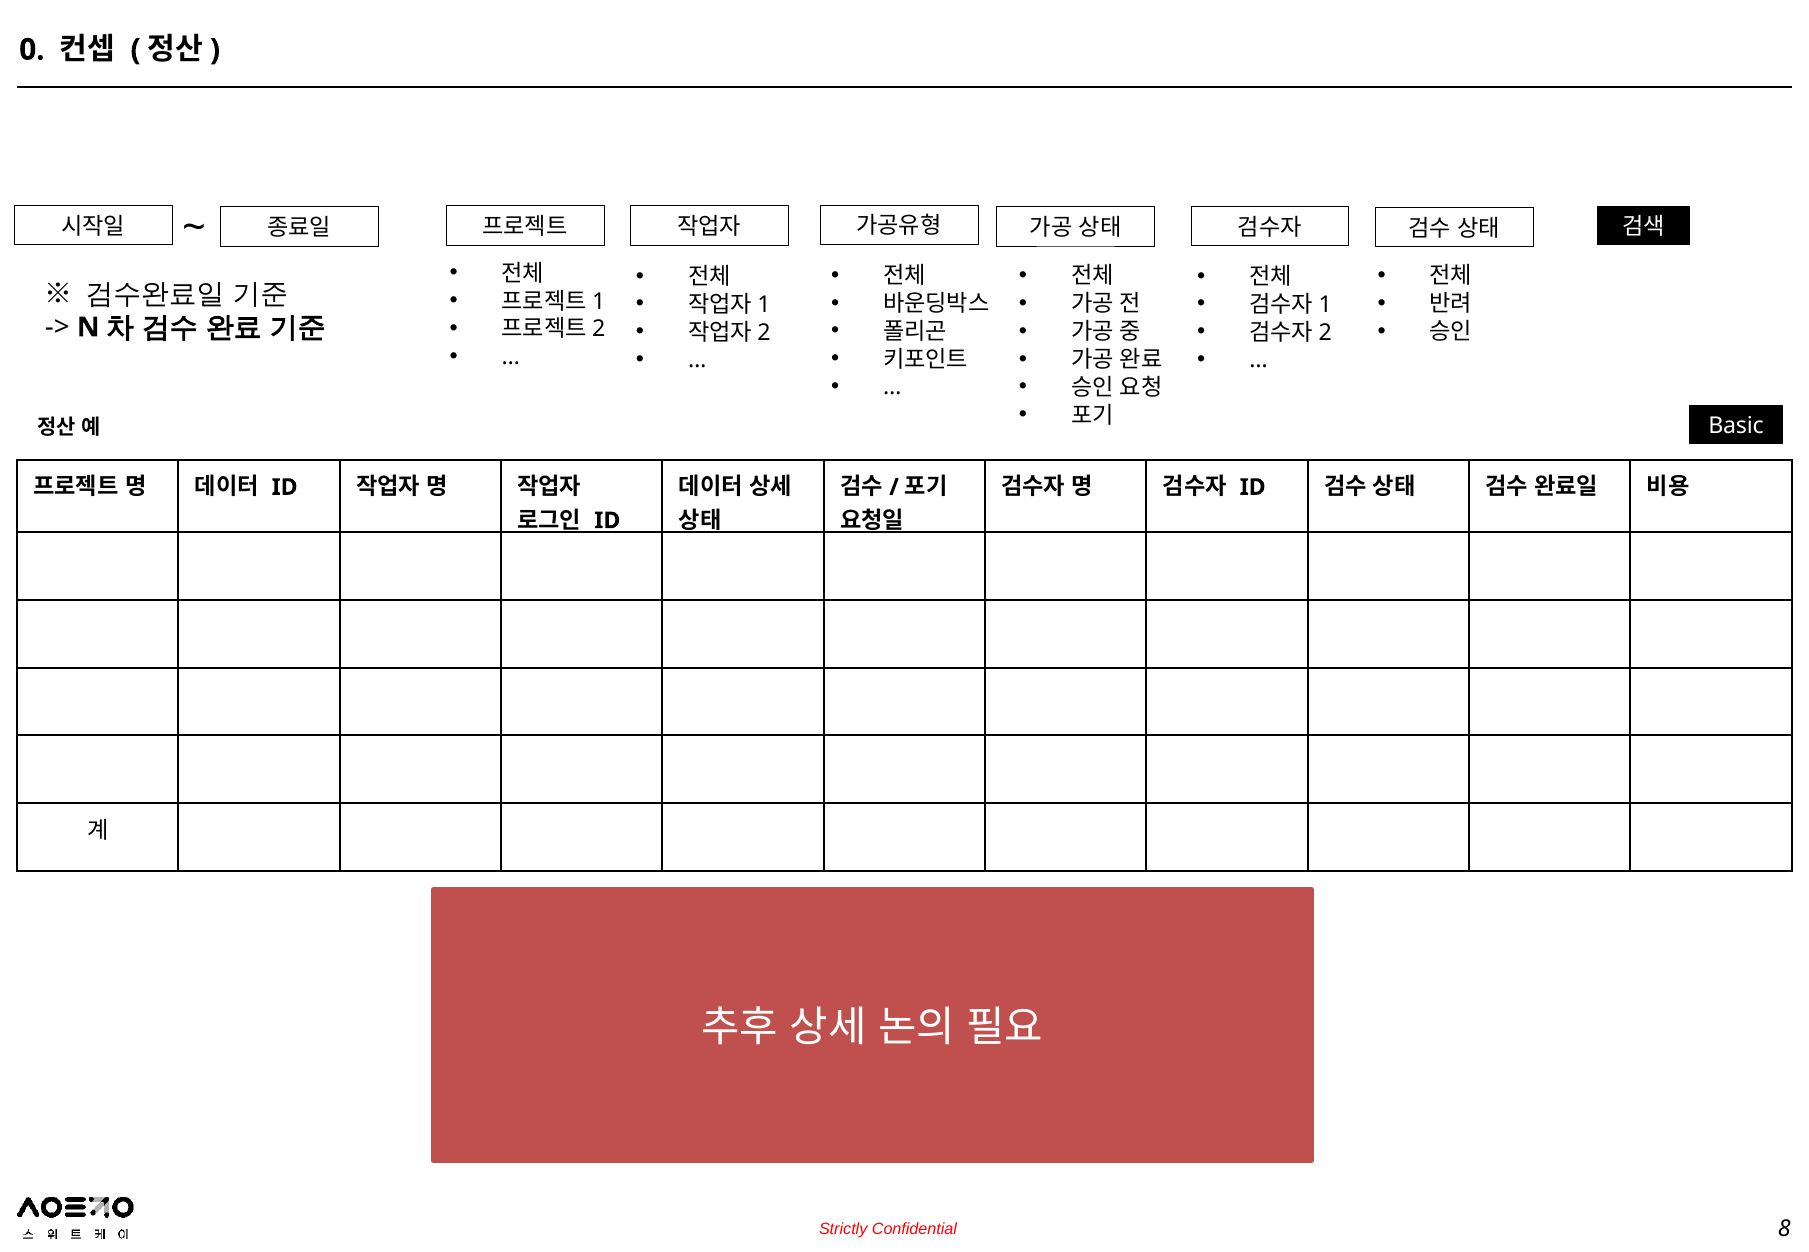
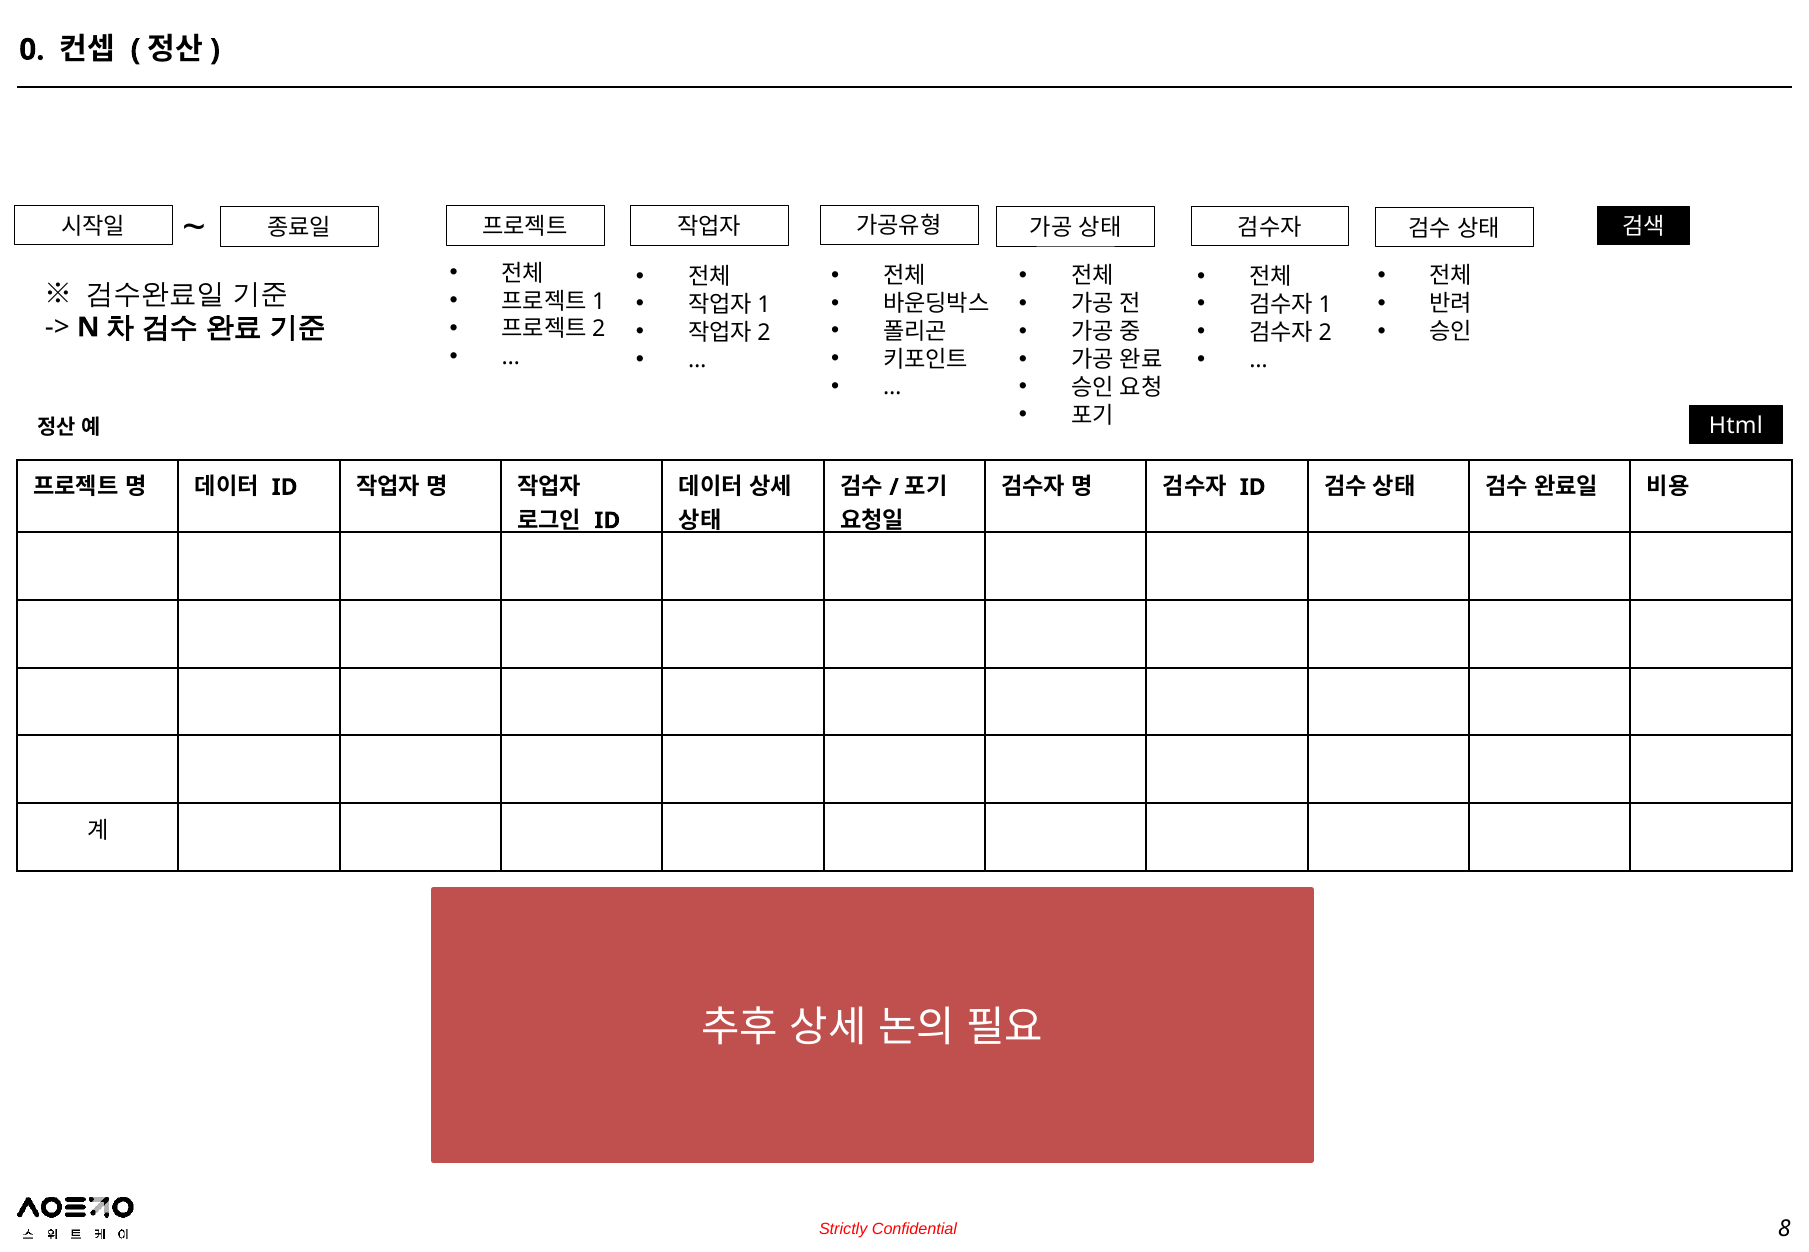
Basic: Basic -> Html (1736, 426)
